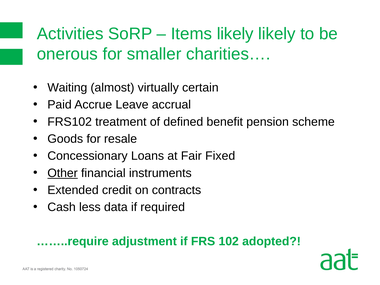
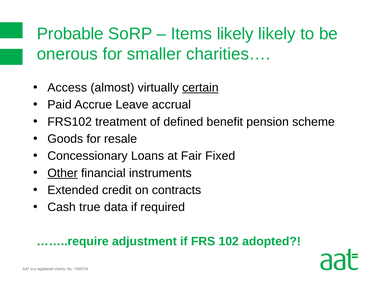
Activities: Activities -> Probable (70, 34)
Waiting: Waiting -> Access (67, 88)
certain underline: none -> present (200, 88)
less: less -> true (90, 207)
